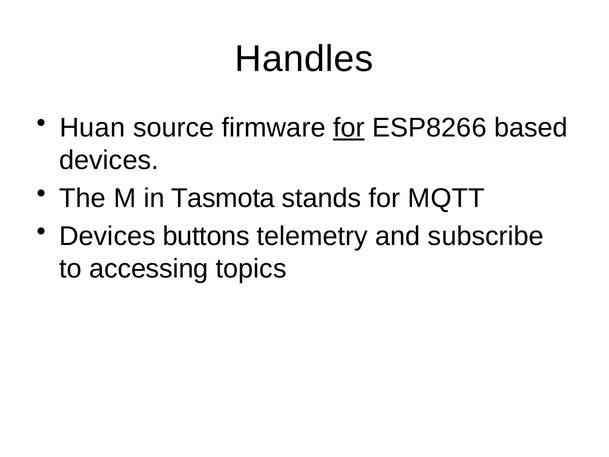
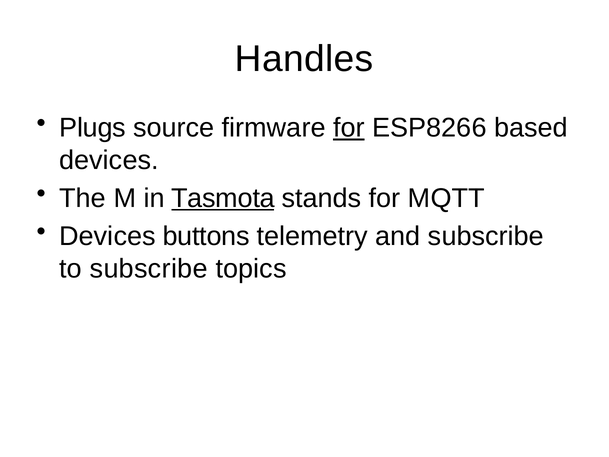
Huan: Huan -> Plugs (93, 128)
Tasmota underline: none -> present (223, 198)
to accessing: accessing -> subscribe (149, 269)
